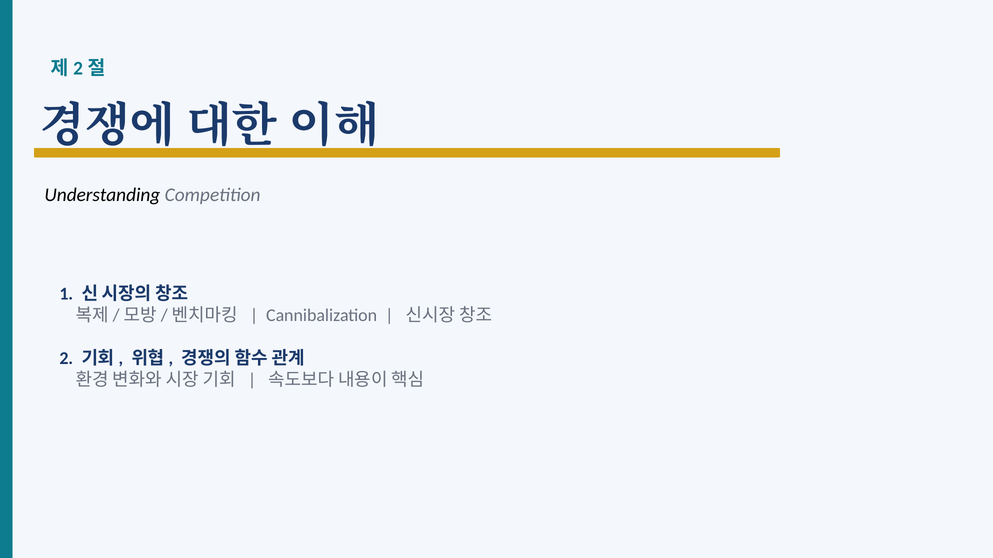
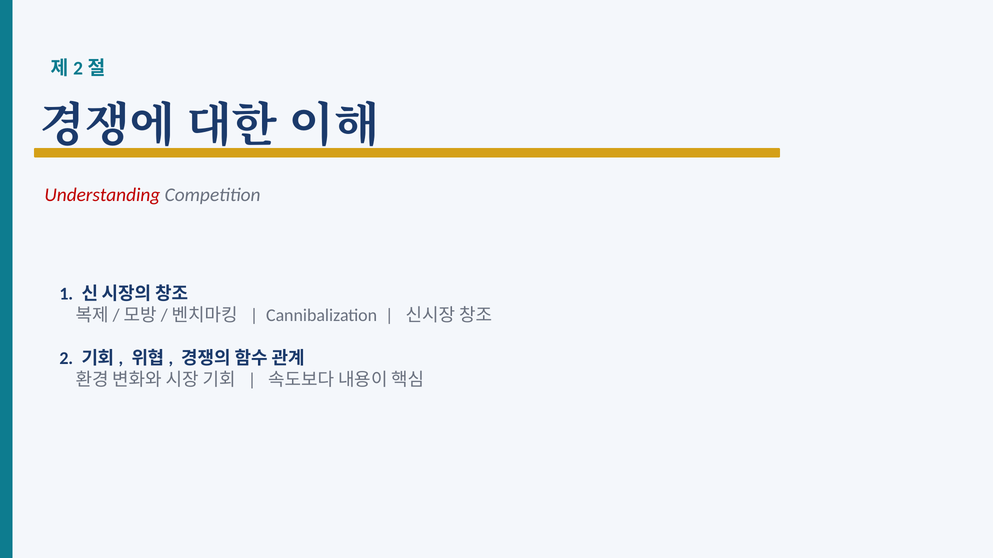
Understanding colour: black -> red (102, 195)
